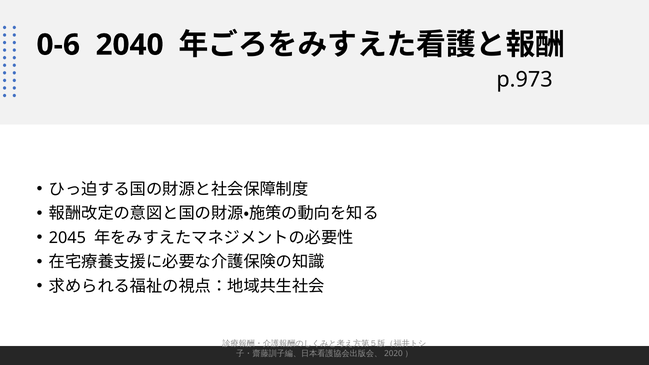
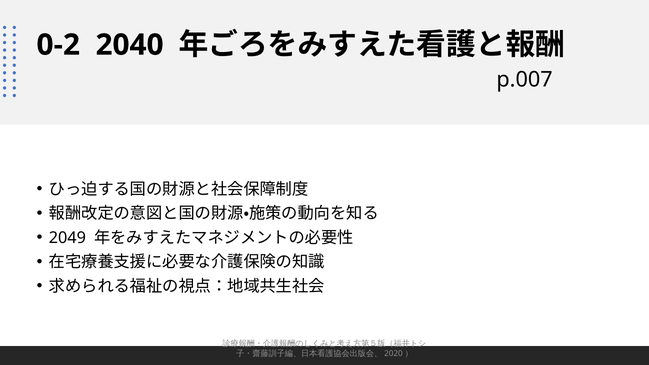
0-6: 0-6 -> 0-2 (58, 45)
p.973: p.973 -> p.007 (525, 80)
2045: 2045 -> 2049 (67, 238)
